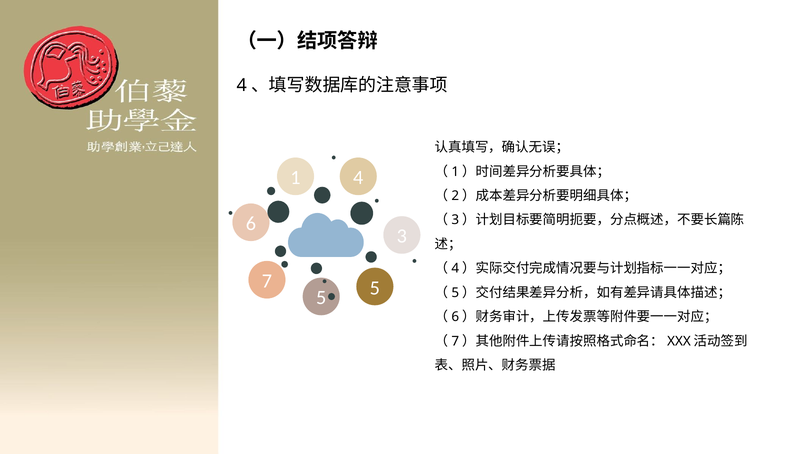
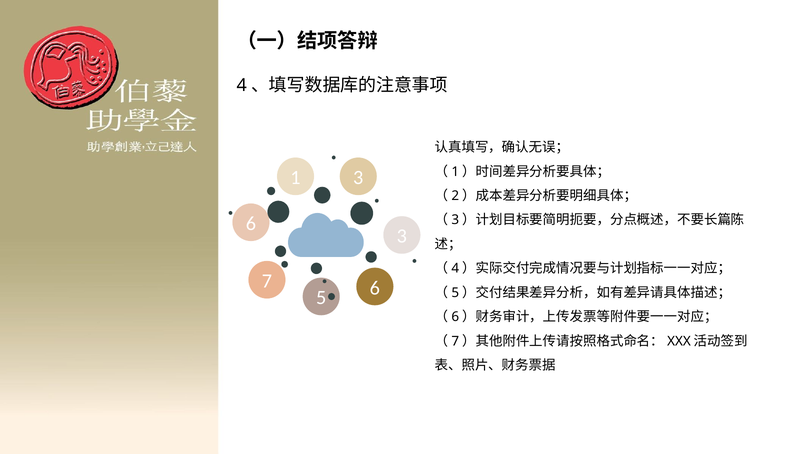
1 4: 4 -> 3 (358, 178)
5 5: 5 -> 6 (375, 288)
